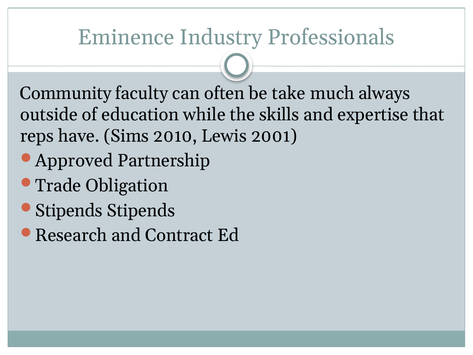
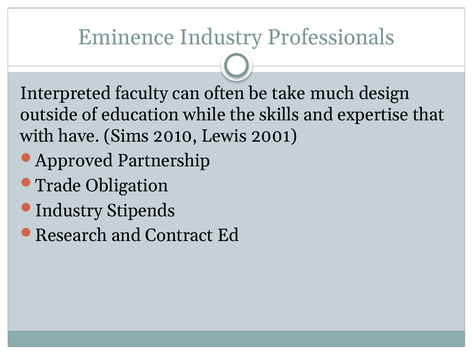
Community: Community -> Interpreted (66, 93)
always: always -> design (384, 93)
reps: reps -> with (37, 136)
Stipends: Stipends -> Industry (69, 210)
